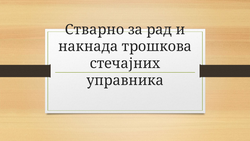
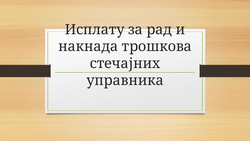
Стварно: Стварно -> Исплату (95, 30)
